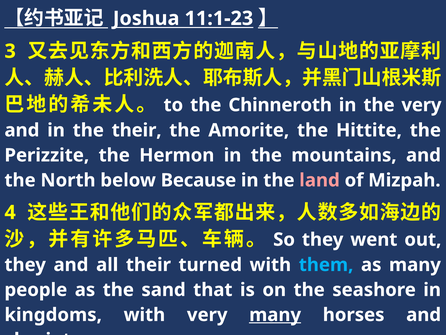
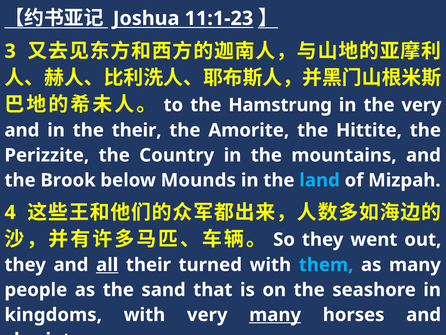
Chinneroth: Chinneroth -> Hamstrung (280, 105)
Hermon: Hermon -> Country (177, 155)
North: North -> Brook (68, 180)
Because: Because -> Mounds (198, 180)
land colour: pink -> light blue (320, 180)
all underline: none -> present (107, 264)
